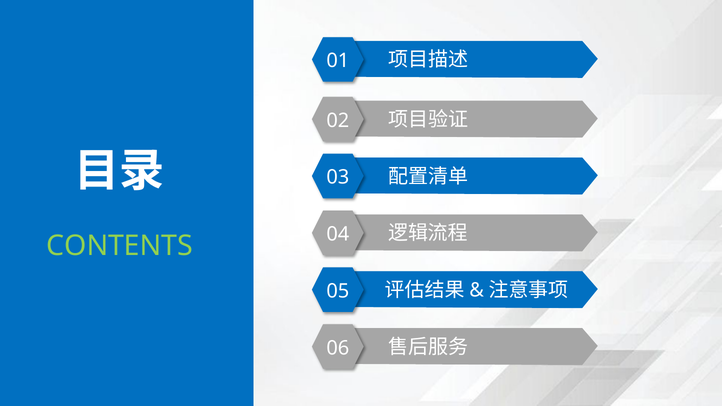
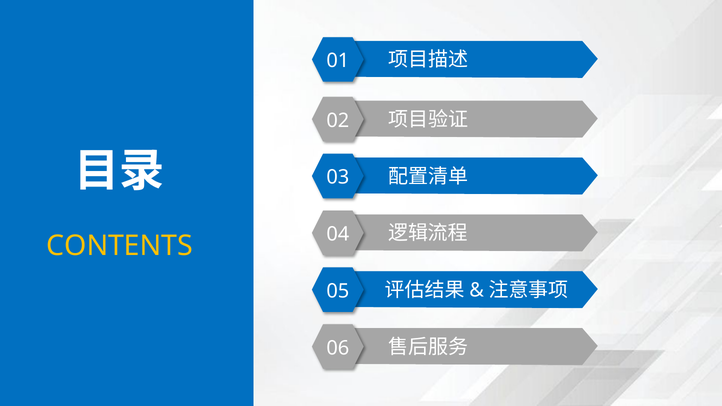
CONTENTS colour: light green -> yellow (120, 246)
